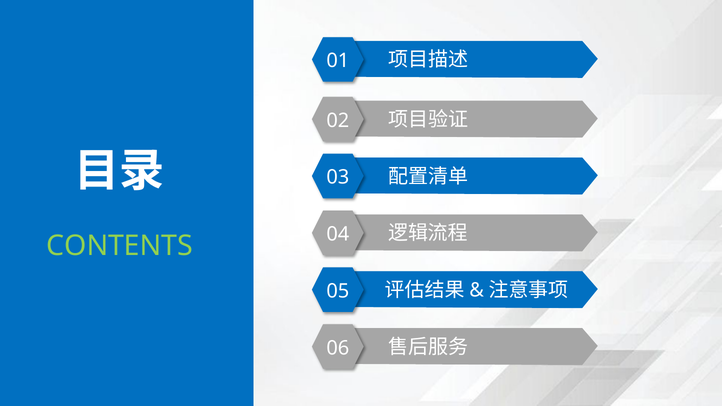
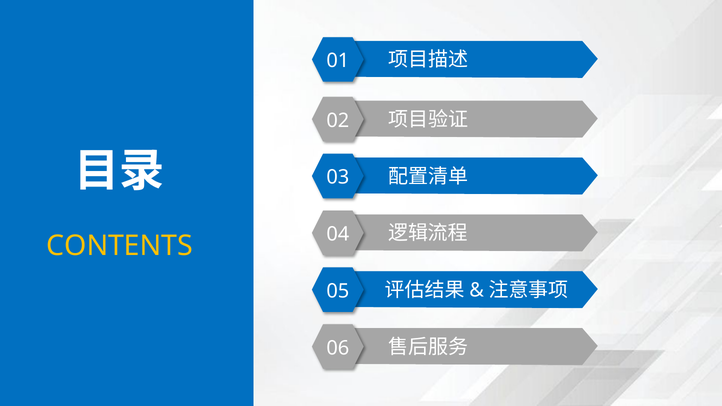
CONTENTS colour: light green -> yellow (120, 246)
